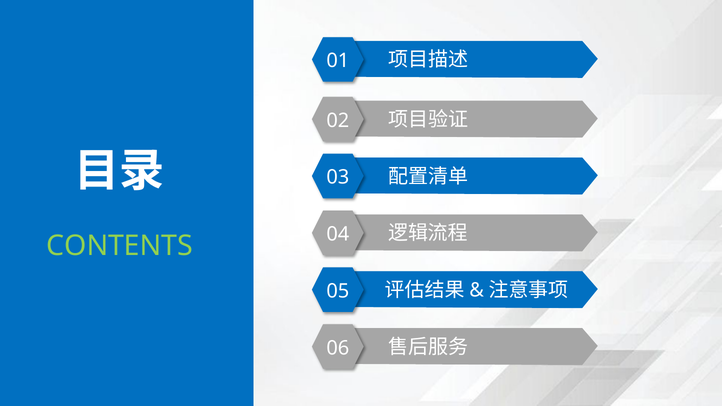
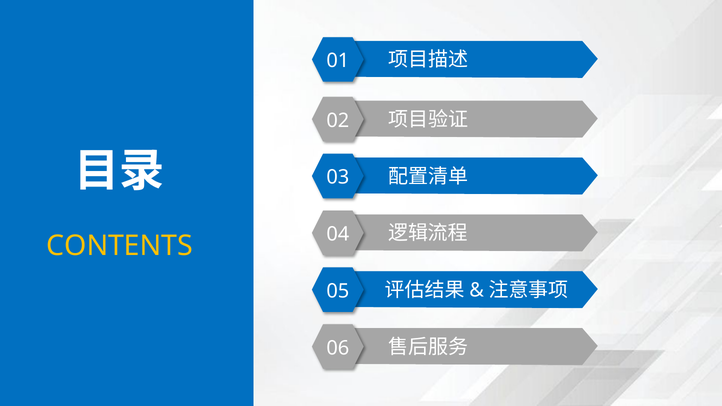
CONTENTS colour: light green -> yellow (120, 246)
